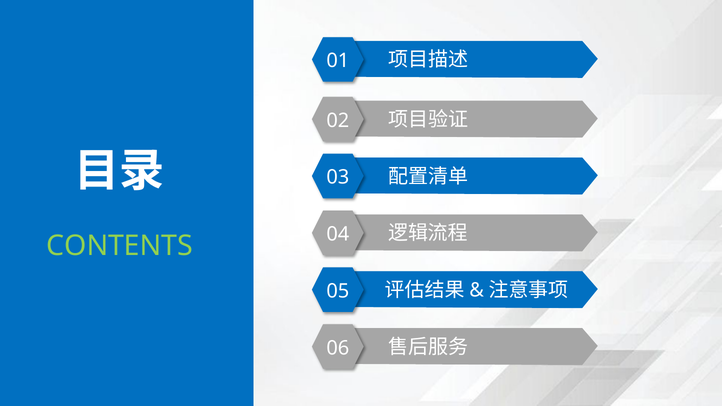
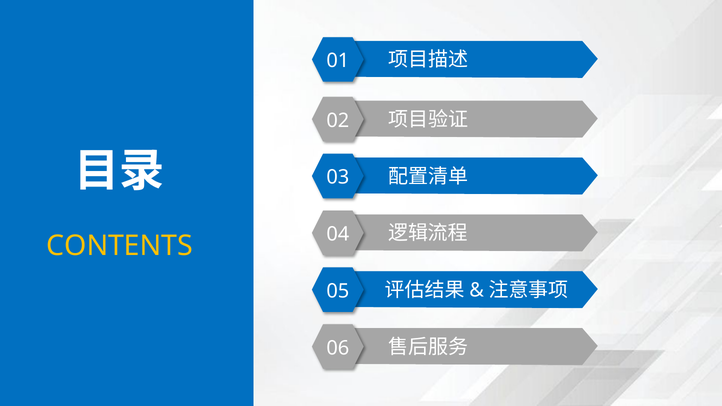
CONTENTS colour: light green -> yellow (120, 246)
